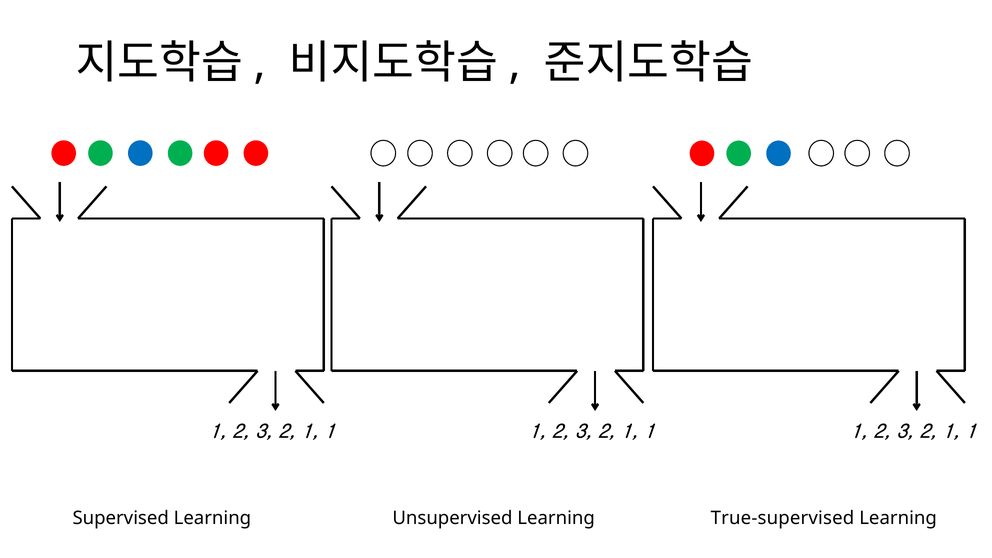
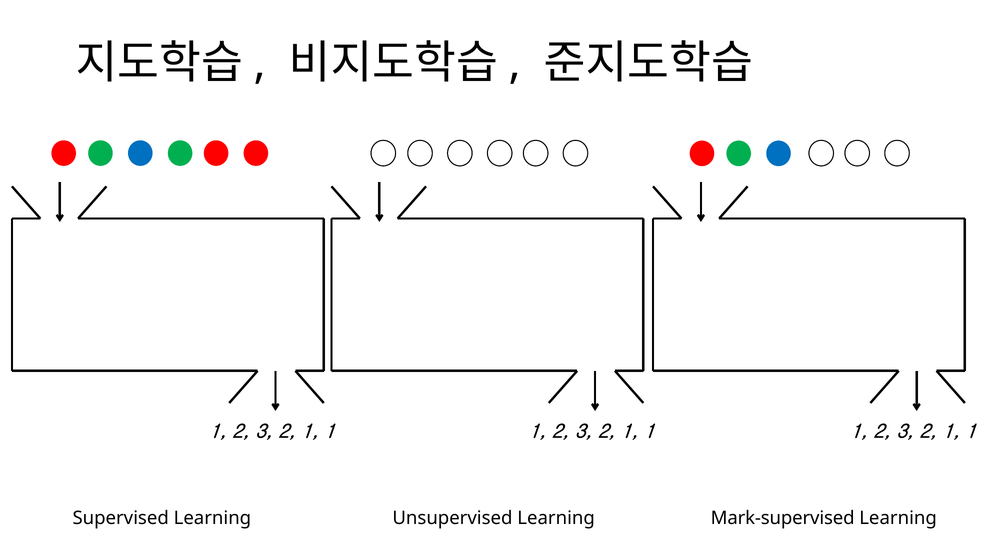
True-supervised: True-supervised -> Mark-supervised (783, 518)
